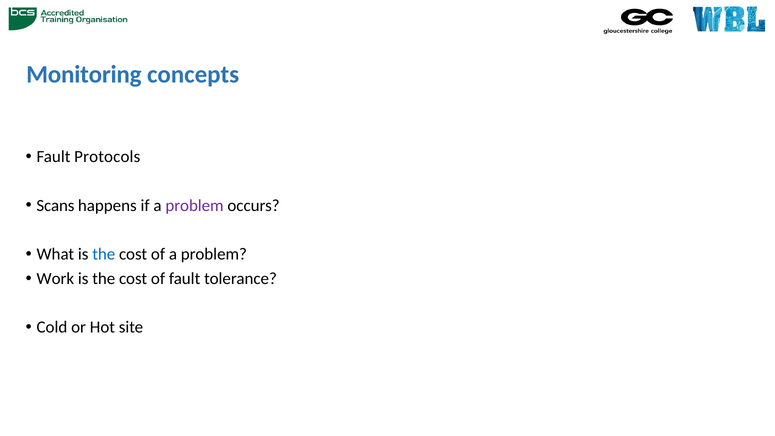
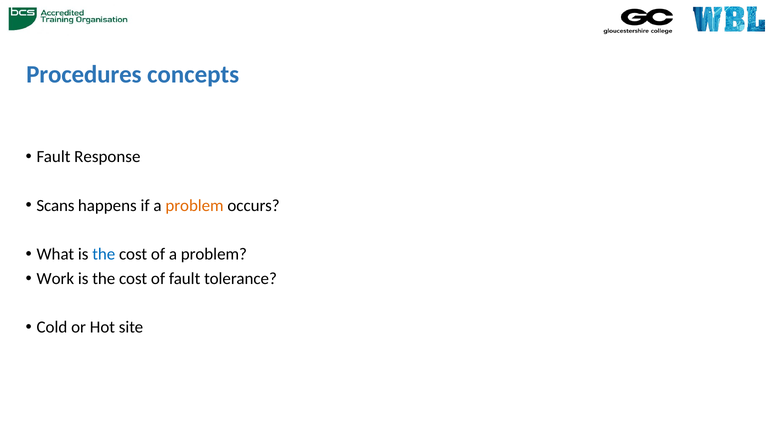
Monitoring: Monitoring -> Procedures (84, 74)
Protocols: Protocols -> Response (107, 157)
problem colour: purple -> orange (195, 205)
